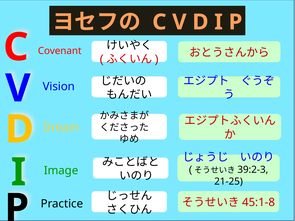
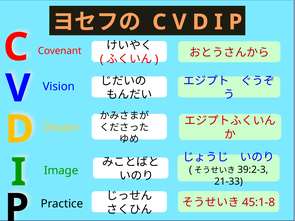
21-25: 21-25 -> 21-33 (229, 182)
